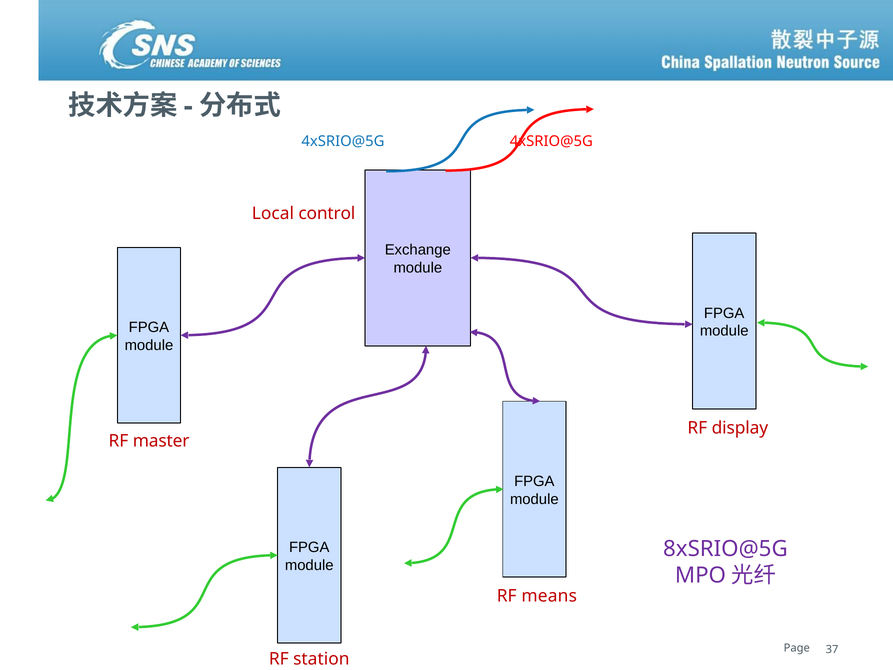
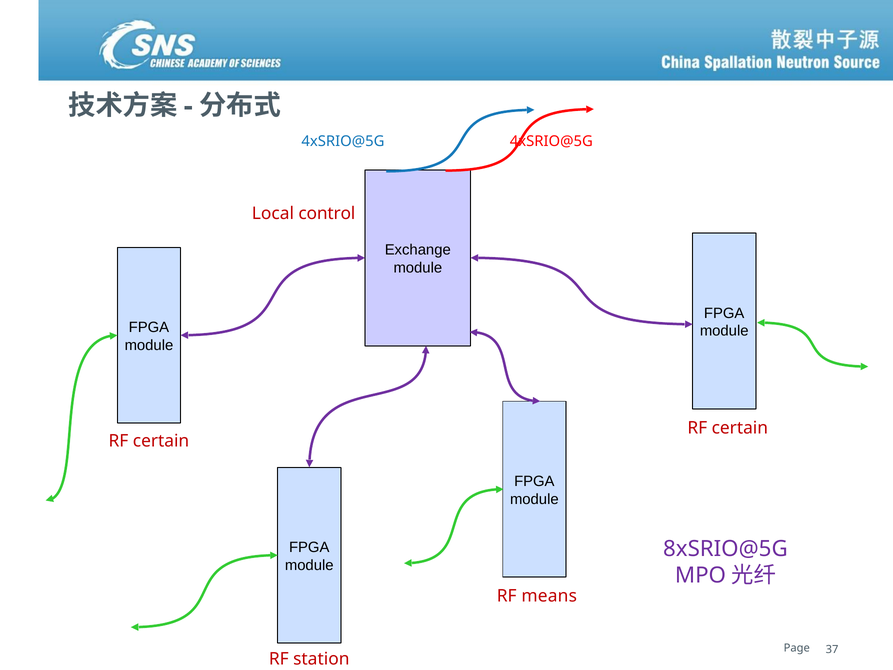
display: display -> certain (740, 428)
master: master -> certain (161, 441)
